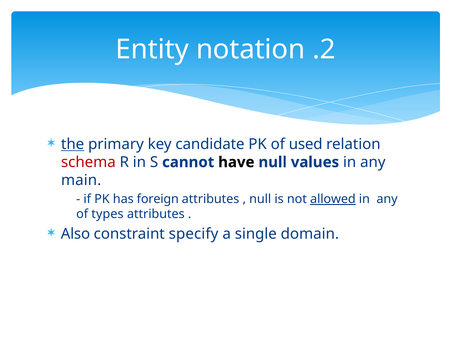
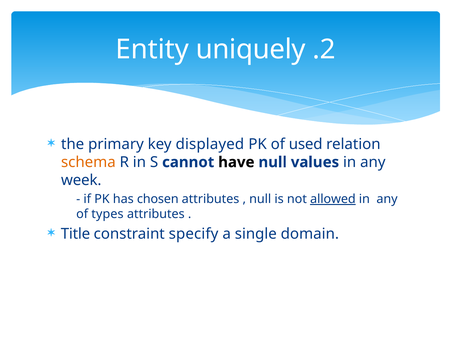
notation: notation -> uniquely (251, 50)
the underline: present -> none (73, 144)
candidate: candidate -> displayed (210, 144)
schema colour: red -> orange (88, 162)
main: main -> week (81, 180)
foreign: foreign -> chosen (158, 199)
Also: Also -> Title (75, 234)
